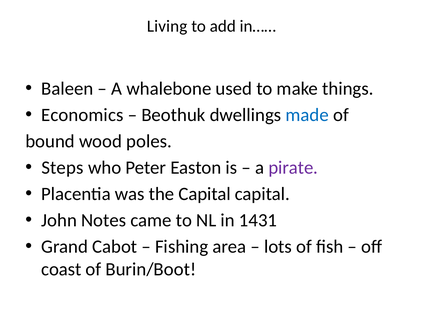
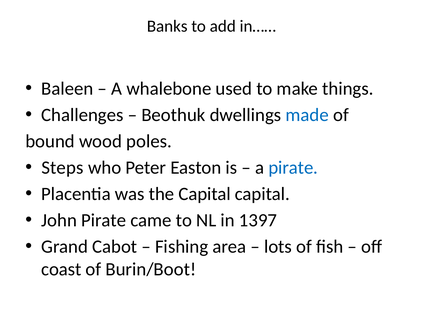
Living: Living -> Banks (167, 26)
Economics: Economics -> Challenges (82, 115)
pirate colour: purple -> blue (293, 168)
John Notes: Notes -> Pirate (104, 220)
1431: 1431 -> 1397 (258, 220)
